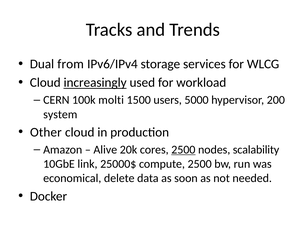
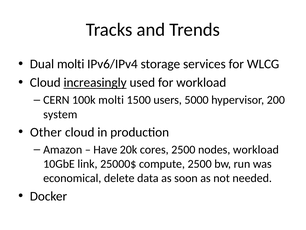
Dual from: from -> molti (71, 64)
Alive: Alive -> Have (105, 149)
2500 underline: present -> none (183, 149)
nodes scalability: scalability -> workload (256, 149)
